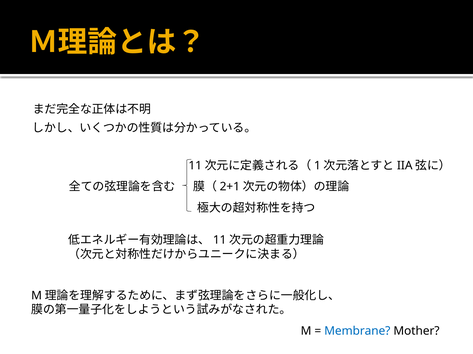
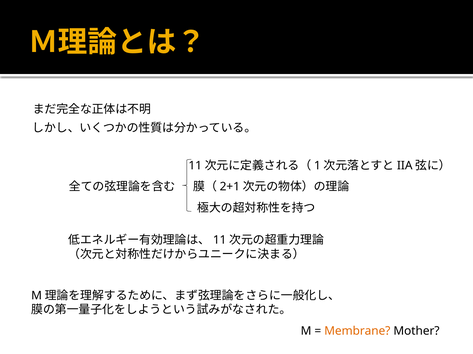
Membrane colour: blue -> orange (357, 332)
